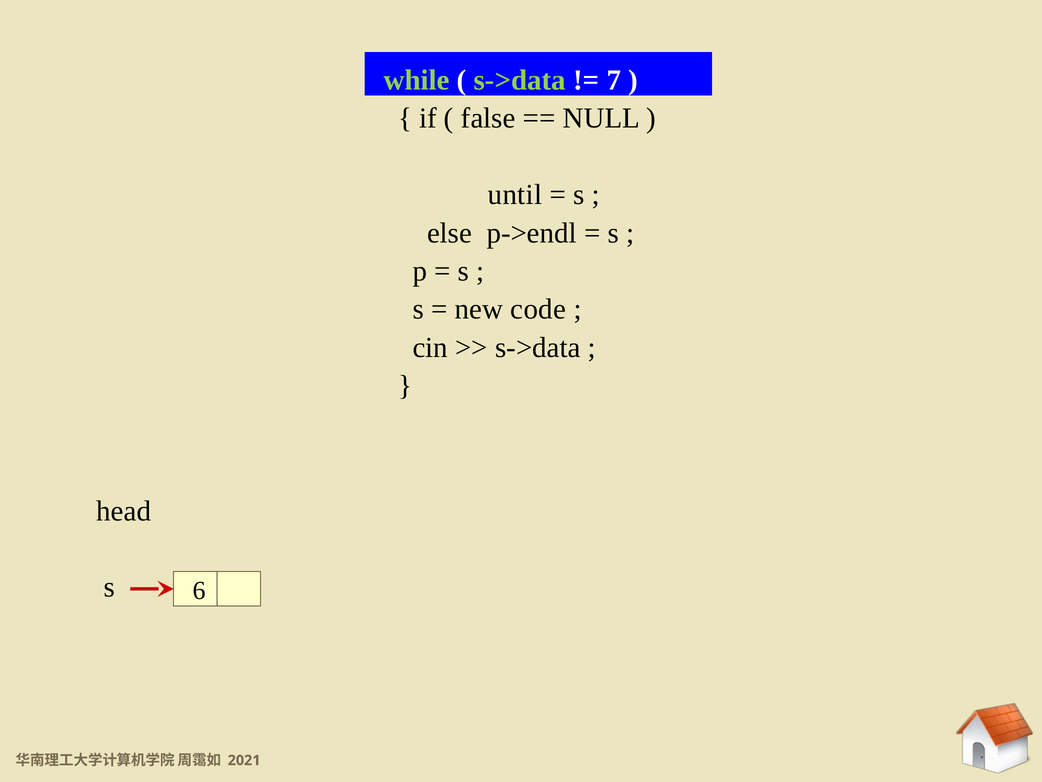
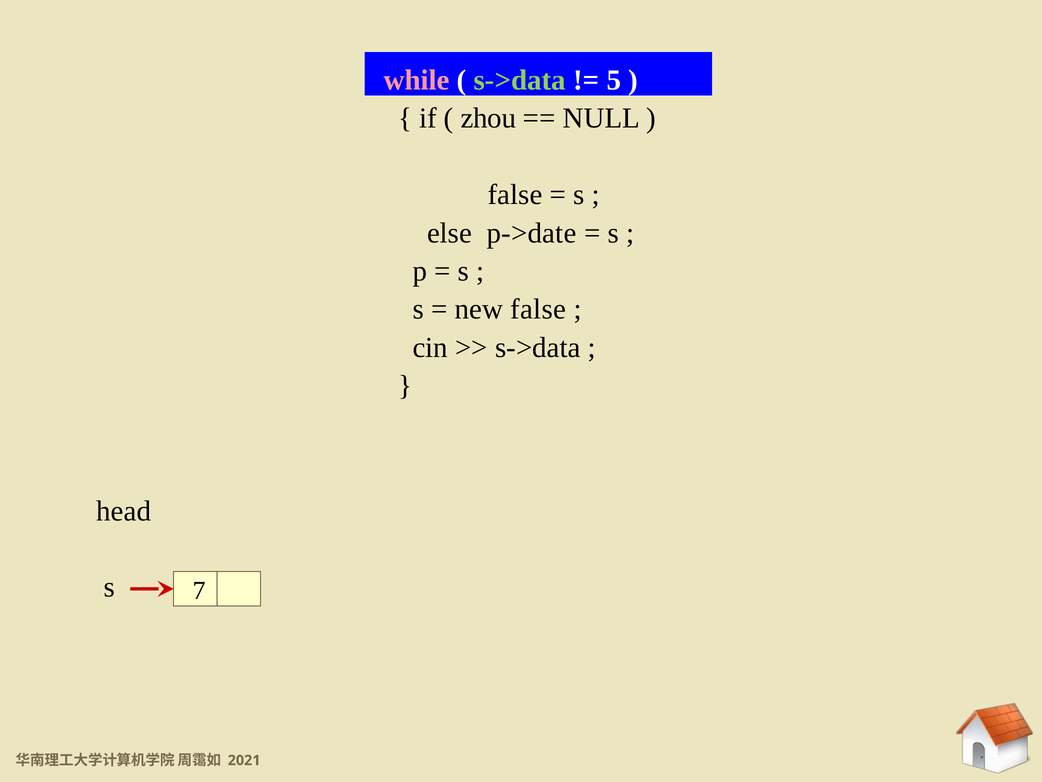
while colour: light green -> pink (417, 80)
7: 7 -> 5 (614, 80)
false: false -> zhou (488, 118)
until: until -> false (515, 195)
p->endl: p->endl -> p->date (532, 233)
new code: code -> false (538, 309)
6: 6 -> 7 (199, 590)
